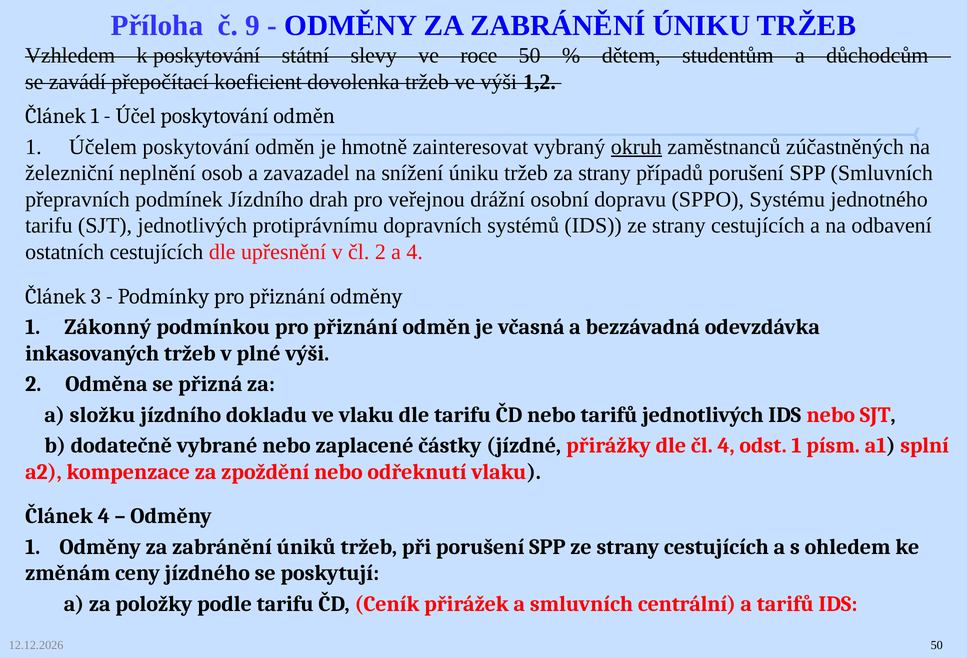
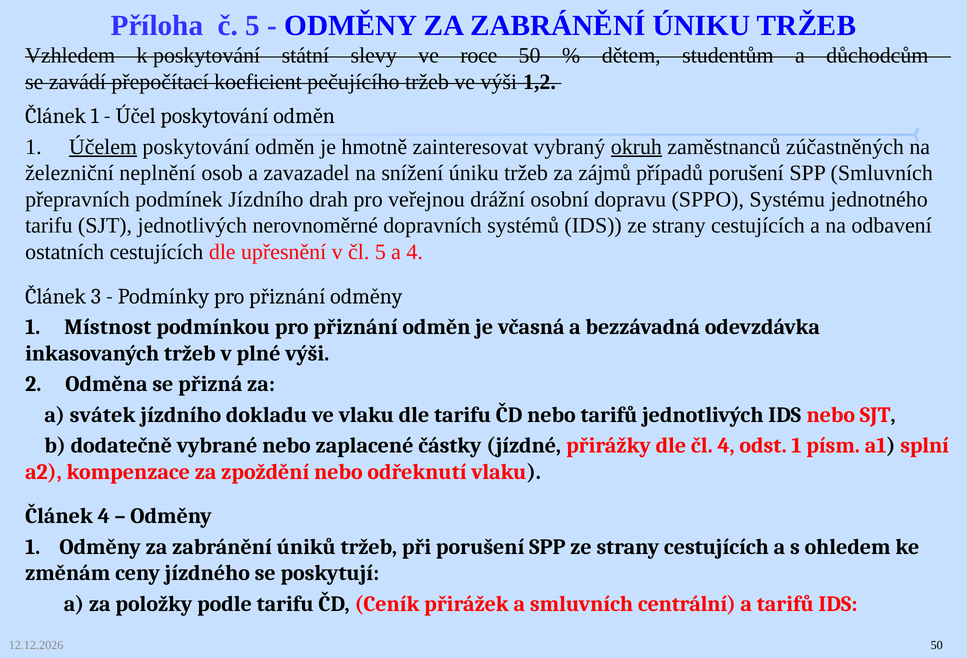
č 9: 9 -> 5 (253, 26)
dovolenka: dovolenka -> pečujícího (353, 82)
Účelem underline: none -> present (103, 147)
za strany: strany -> zájmů (605, 173)
protiprávnímu: protiprávnímu -> nerovnoměrné (315, 226)
čl 2: 2 -> 5 (380, 252)
Zákonný: Zákonný -> Místnost (108, 327)
složku: složku -> svátek (103, 415)
